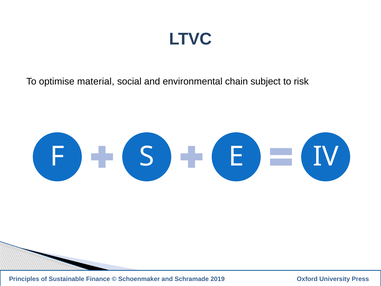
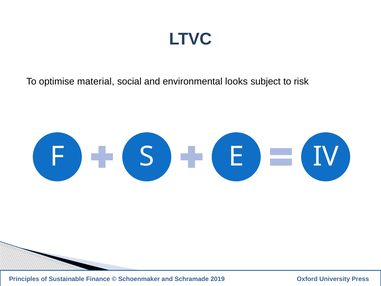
chain: chain -> looks (236, 81)
